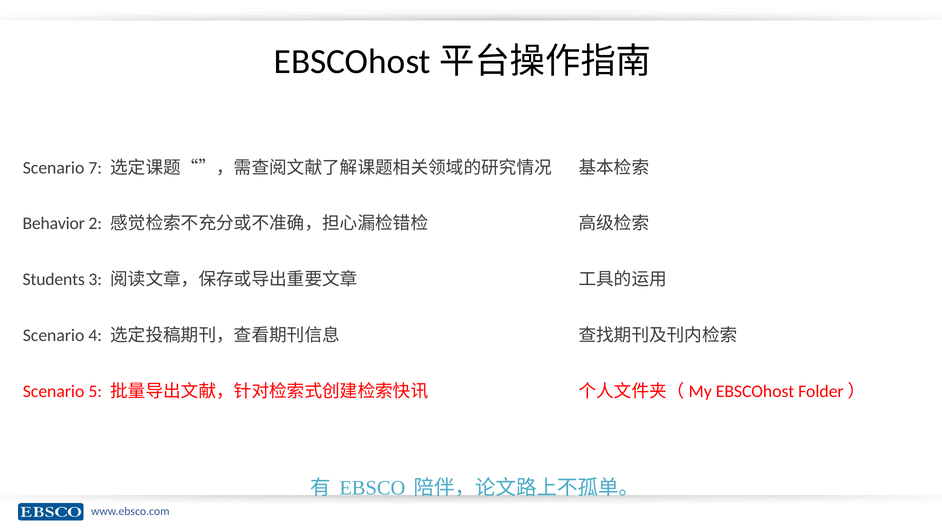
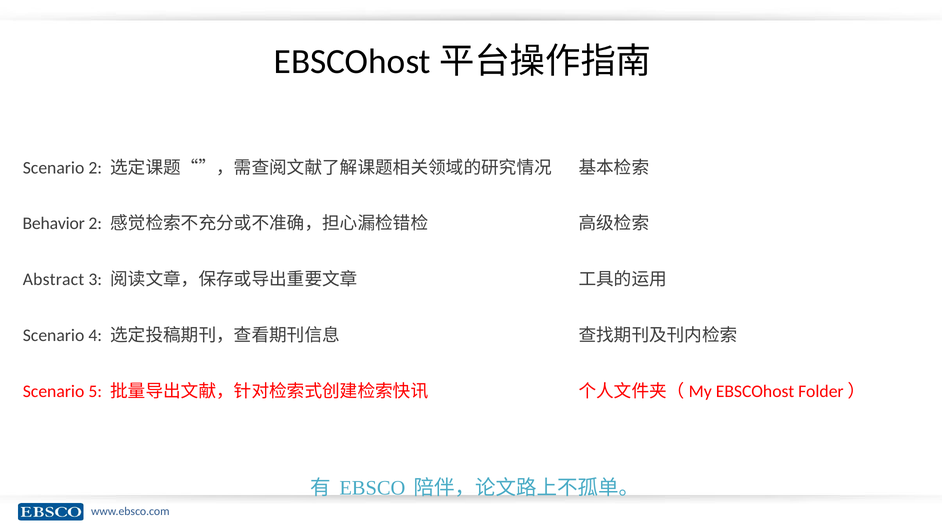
Scenario 7: 7 -> 2 (95, 168)
Students: Students -> Abstract (54, 279)
